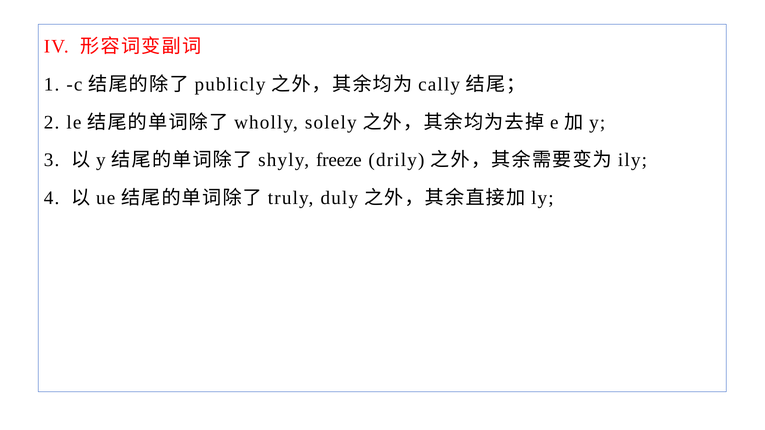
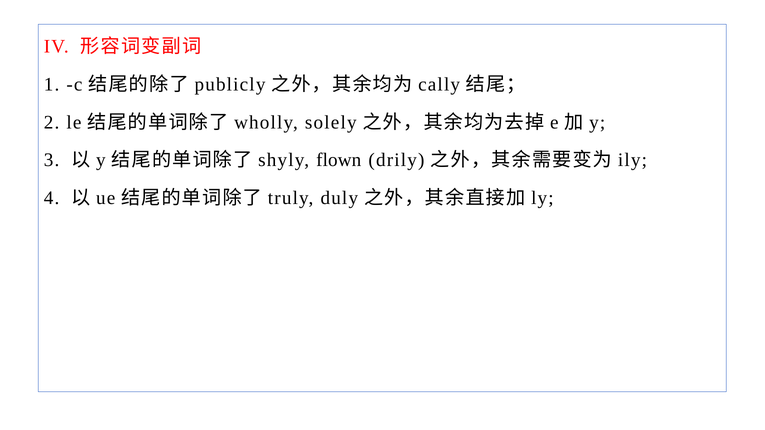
freeze: freeze -> flown (339, 160)
